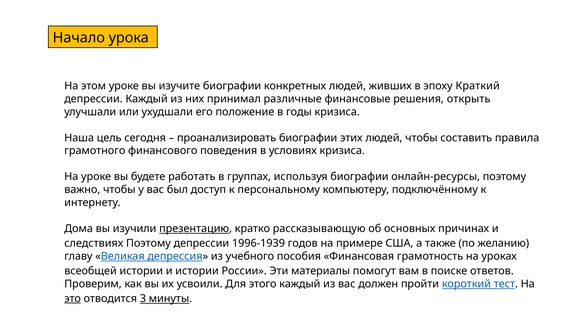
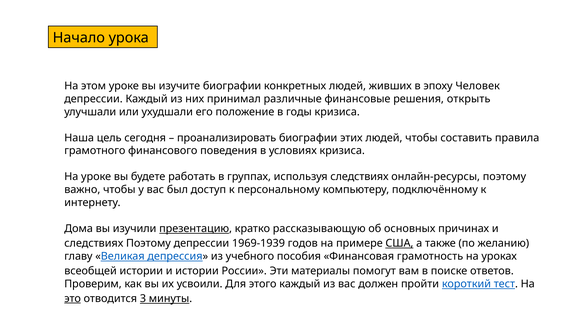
Краткий: Краткий -> Человек (478, 86)
используя биографии: биографии -> следствиях (359, 177)
1996-1939: 1996-1939 -> 1969-1939 (258, 244)
США underline: none -> present (399, 244)
